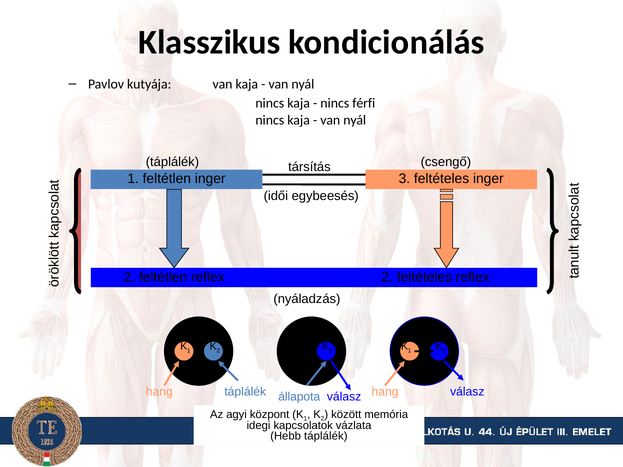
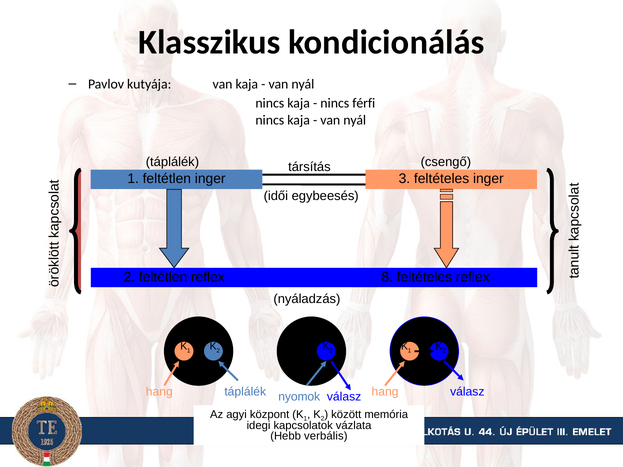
reflex 2: 2 -> 8 (387, 277)
állapota: állapota -> nyomok (299, 397)
Hebb táplálék: táplálék -> verbális (326, 437)
